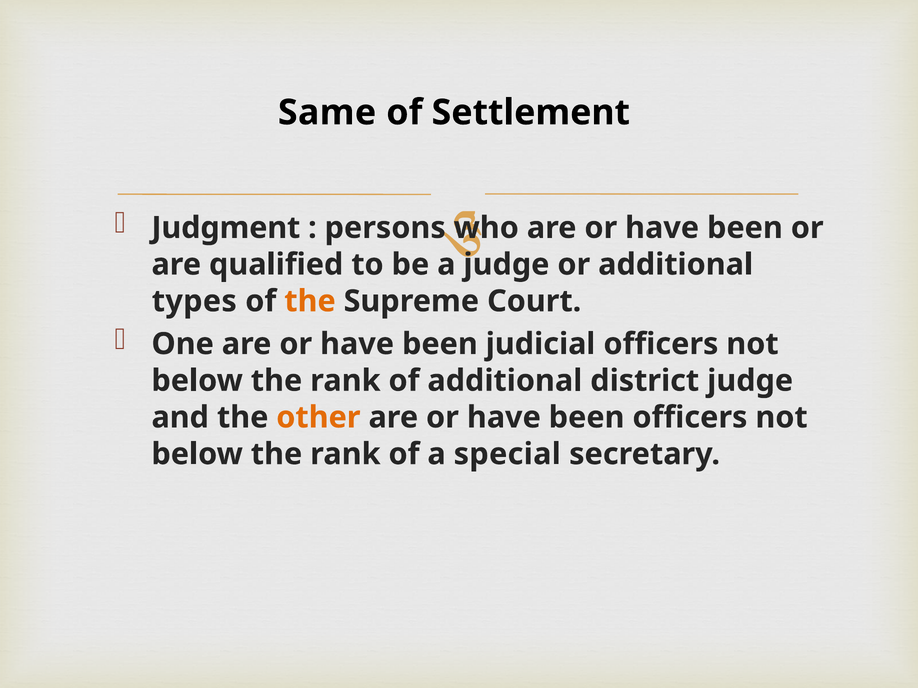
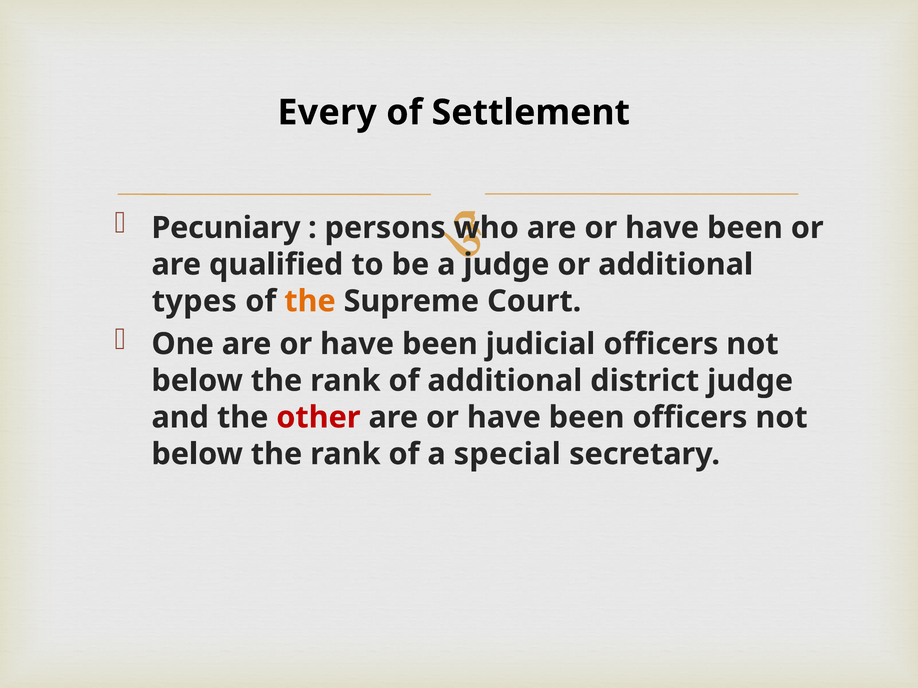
Same: Same -> Every (327, 113)
Judgment: Judgment -> Pecuniary (226, 228)
other colour: orange -> red (318, 418)
